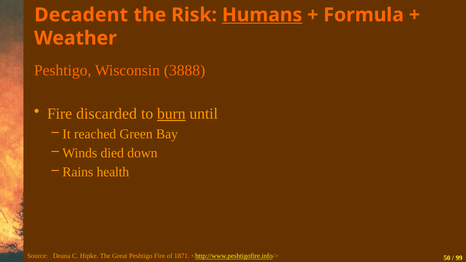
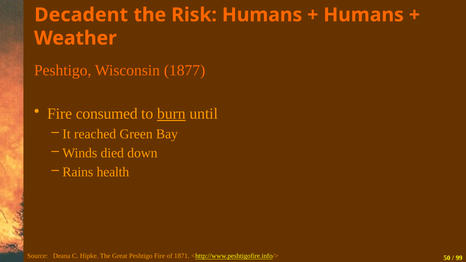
Humans underline: present -> none (262, 15)
Formula: Formula -> Humans (364, 15)
3888: 3888 -> 1877 (185, 70)
discarded: discarded -> consumed (107, 114)
